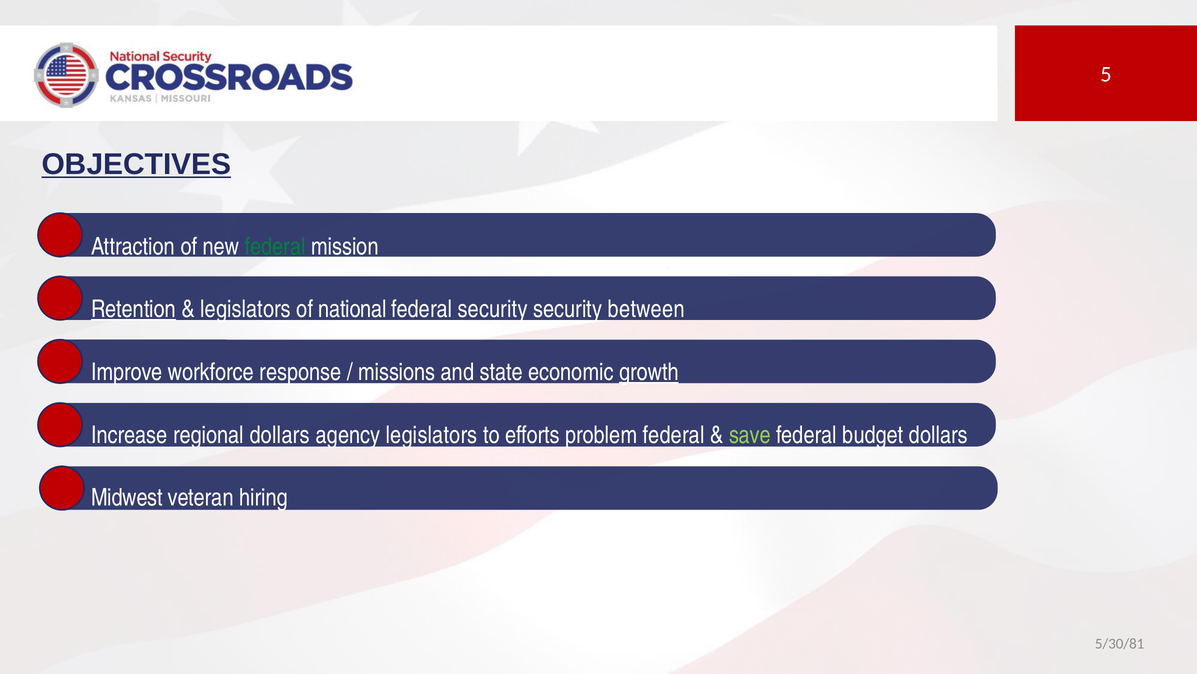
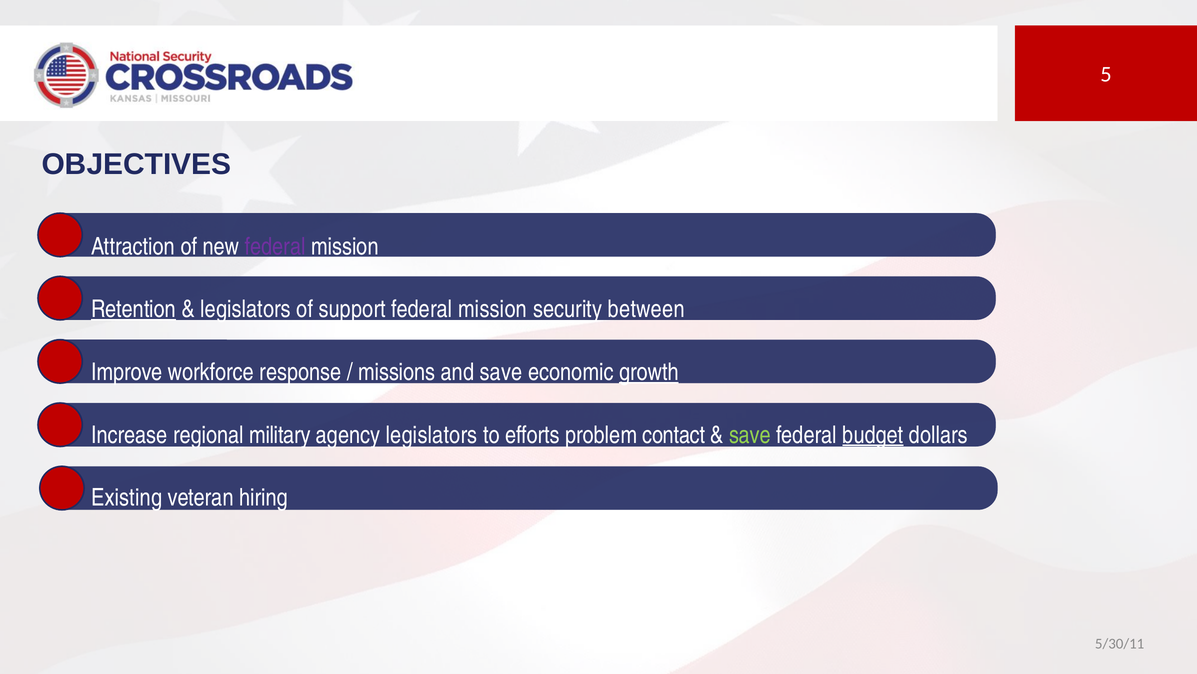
OBJECTIVES underline: present -> none (136, 164)
federal colour: green -> purple (275, 246)
national: national -> support (352, 309)
security: security -> mission (493, 309)
and state: state -> save (501, 372)
regional dollars: dollars -> military (280, 435)
problem federal: federal -> contact (674, 435)
budget underline: none -> present (873, 435)
Midwest: Midwest -> Existing (127, 497)
5/30/81: 5/30/81 -> 5/30/11 (1120, 643)
